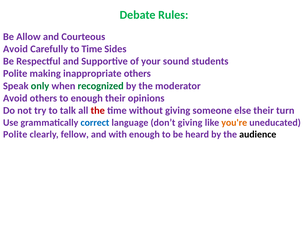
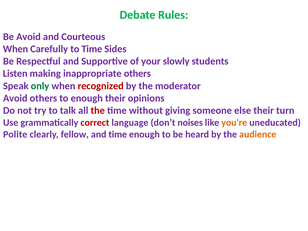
Be Allow: Allow -> Avoid (28, 37)
Avoid: Avoid -> When (16, 49)
sound: sound -> slowly (176, 61)
Polite: Polite -> Listen (15, 74)
recognized colour: green -> red (101, 86)
correct colour: blue -> red (95, 123)
don’t giving: giving -> noises (190, 123)
and with: with -> time (118, 134)
audience colour: black -> orange (258, 134)
